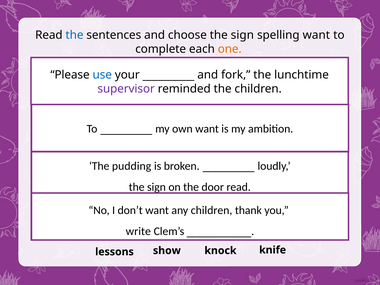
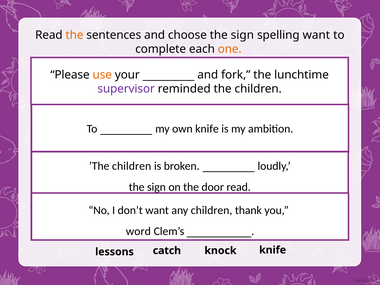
the colour: blue -> orange (74, 35)
use colour: blue -> orange (102, 75)
own want: want -> knife (207, 129)
pudding: pudding -> children (132, 166)
write: write -> word (138, 231)
show: show -> catch (167, 251)
